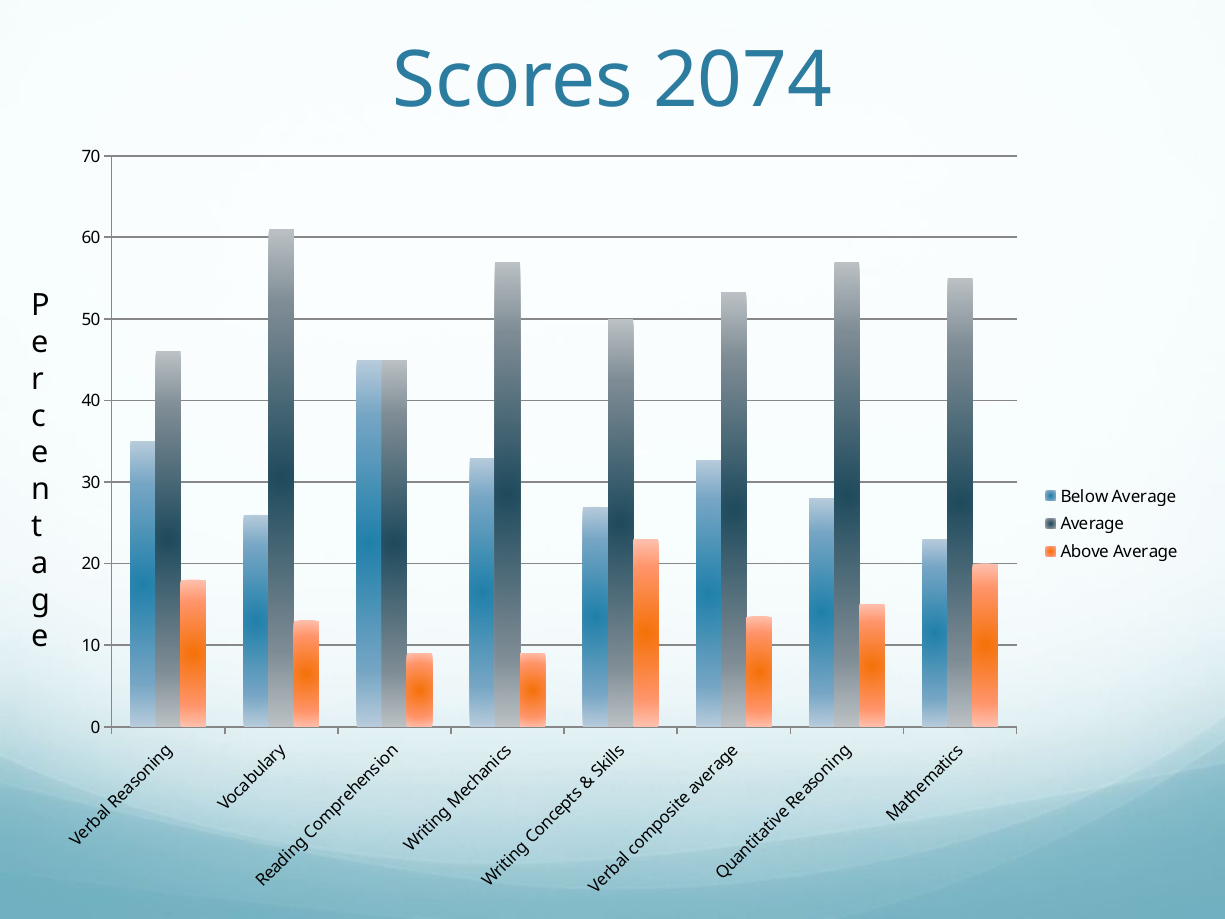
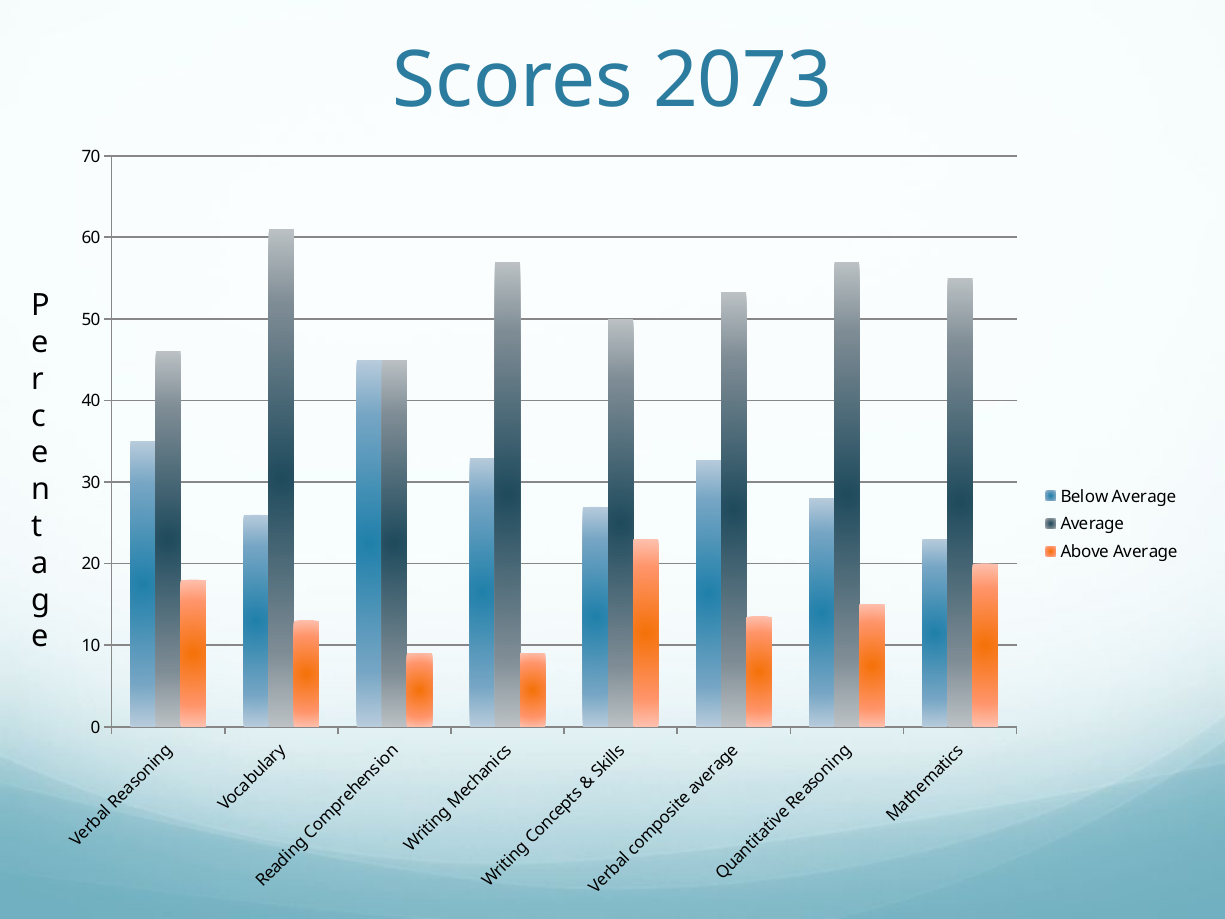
2074: 2074 -> 2073 (743, 81)
